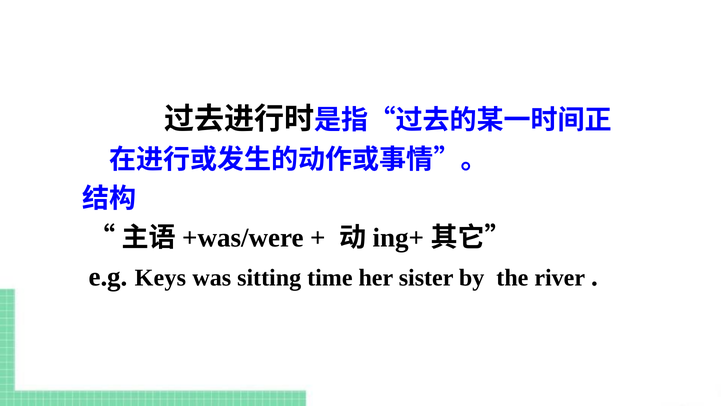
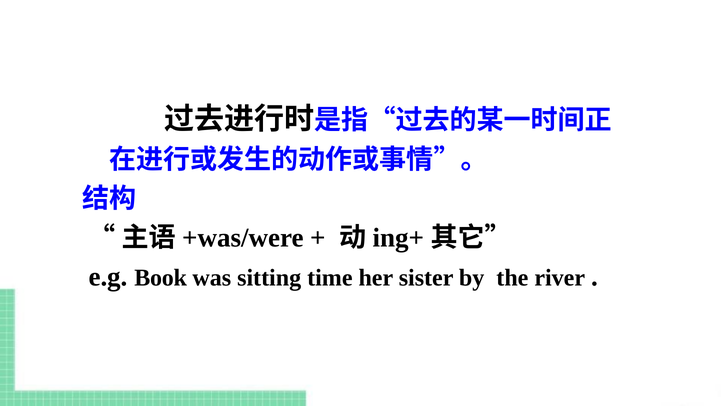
Keys: Keys -> Book (161, 278)
